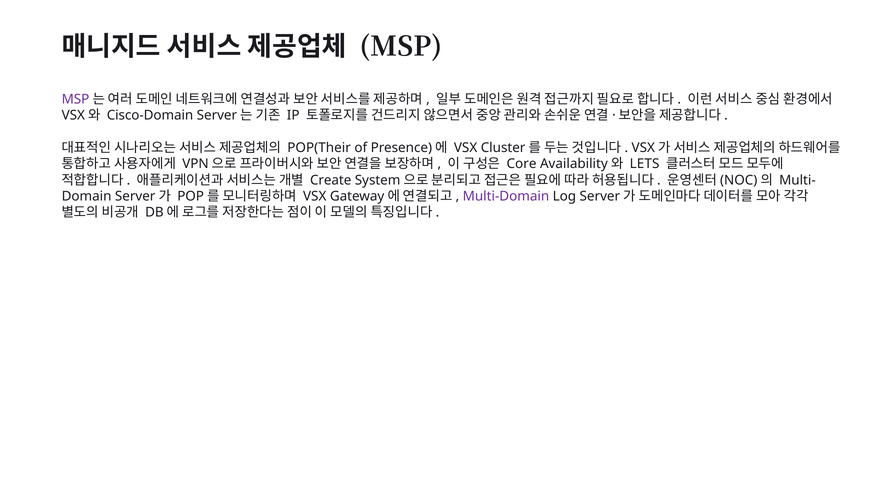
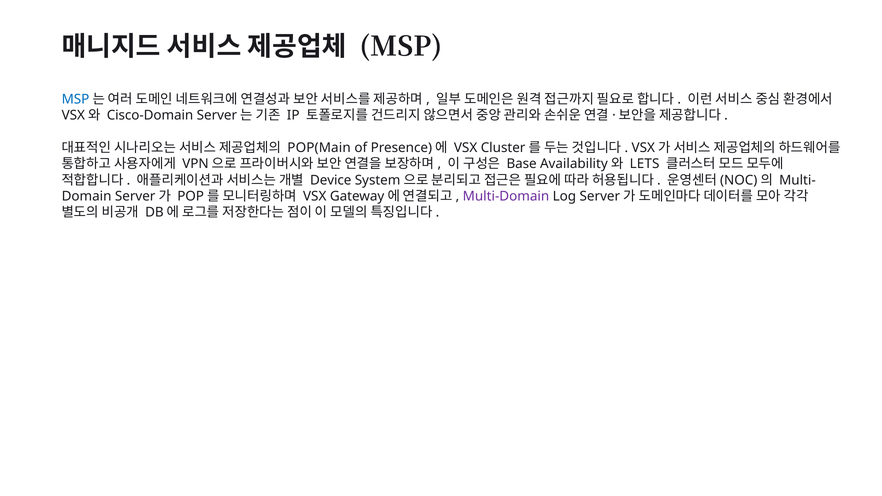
MSP colour: purple -> blue (76, 99)
POP(Their: POP(Their -> POP(Main (319, 148)
Core: Core -> Base (522, 164)
Create: Create -> Device (331, 180)
